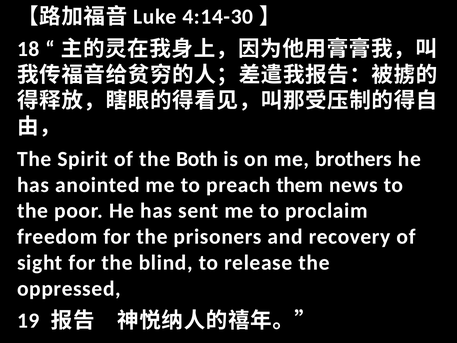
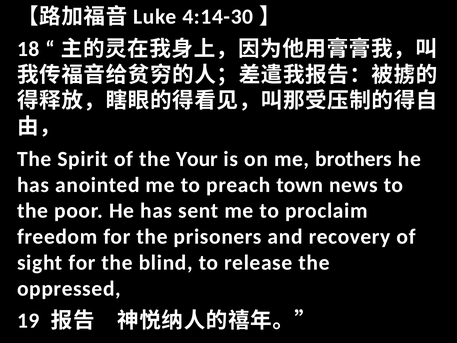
Both: Both -> Your (197, 159)
them: them -> town (300, 185)
